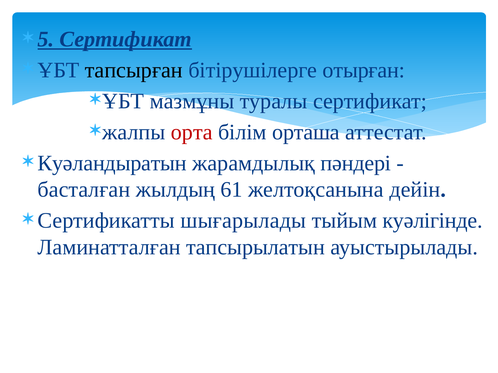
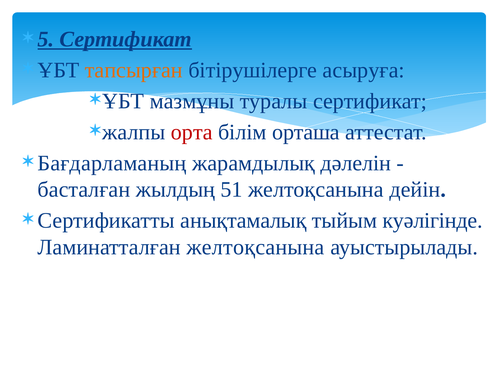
тапсырған colour: black -> orange (134, 70)
отырған: отырған -> асыруға (364, 70)
Куәландыратын: Куәландыратын -> Бағдарламаның (112, 163)
пәндері: пәндері -> дәлелін (356, 163)
61: 61 -> 51 (232, 190)
шығарылады: шығарылады -> анықтамалық (243, 221)
Ламинатталған тапсырылатын: тапсырылатын -> желтоқсанына (255, 247)
